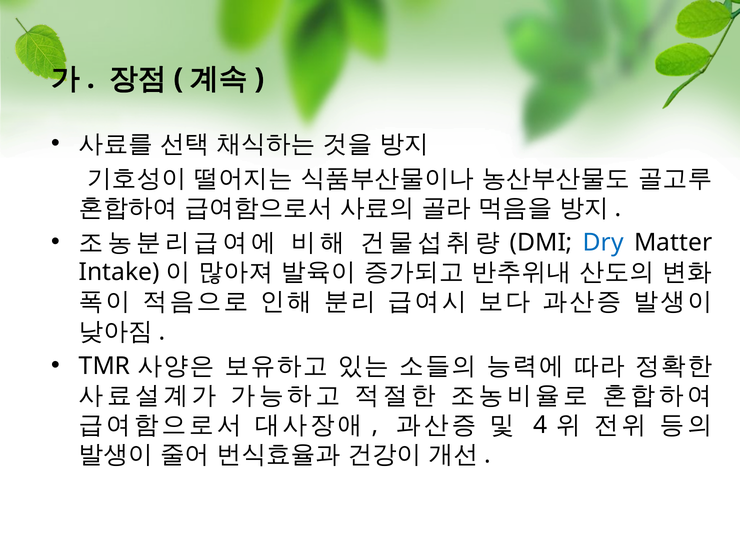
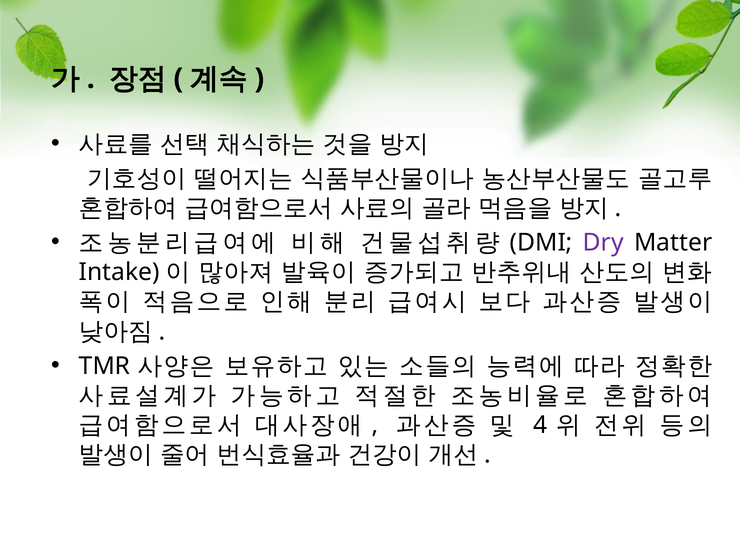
Dry colour: blue -> purple (603, 243)
